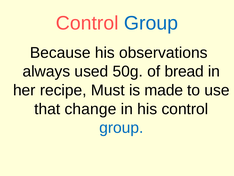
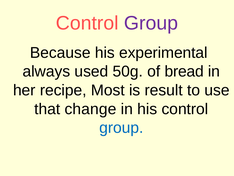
Group colour: blue -> purple (151, 23)
observations: observations -> experimental (163, 53)
Must: Must -> Most (108, 90)
made: made -> result (164, 90)
